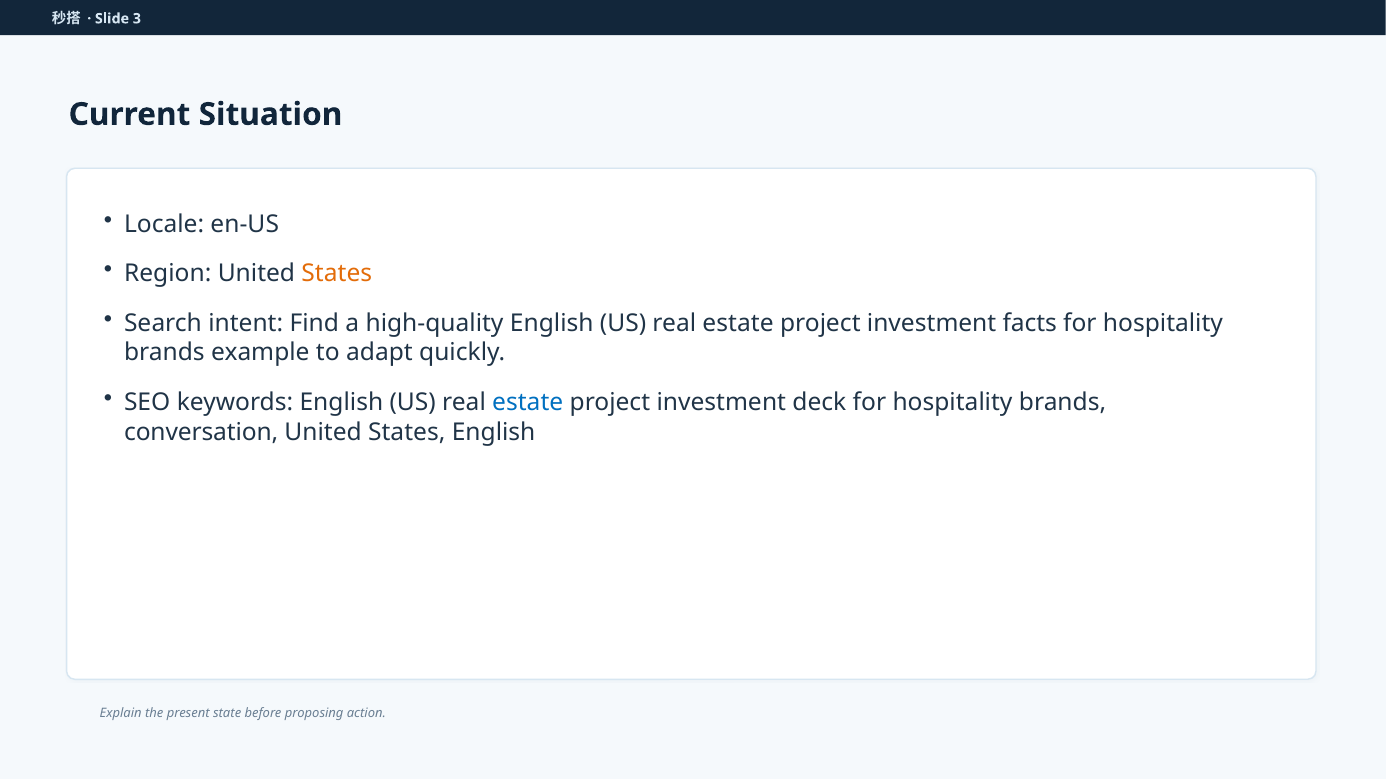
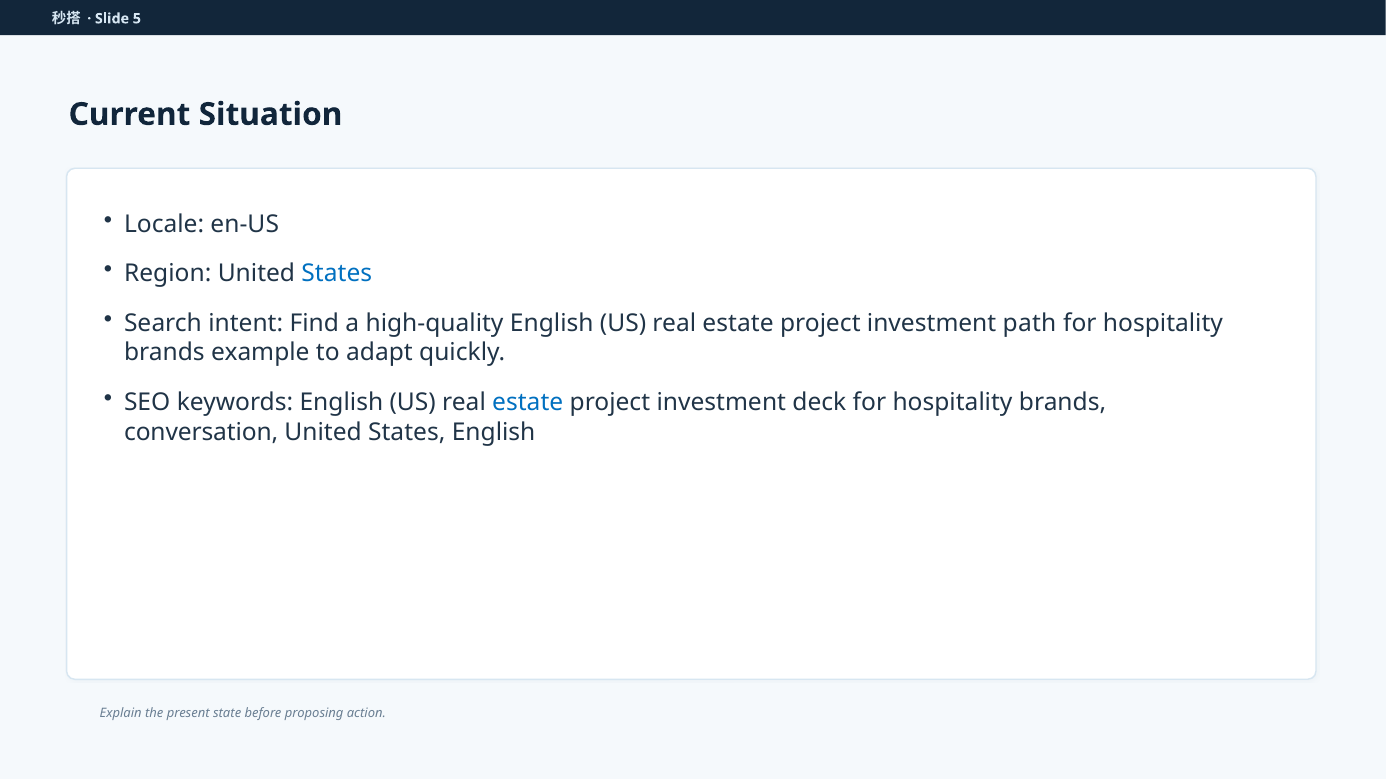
3: 3 -> 5 (137, 19)
States colour: orange -> blue (337, 274)
facts: facts -> path (1030, 324)
